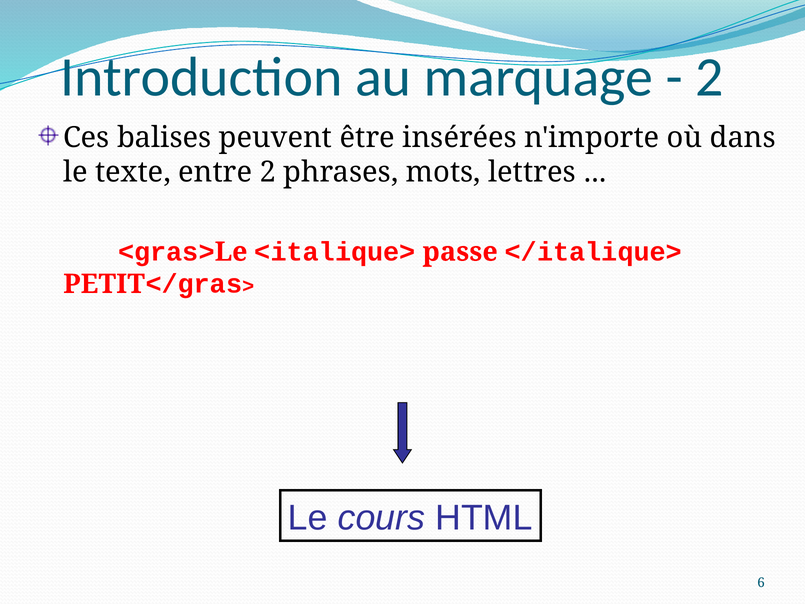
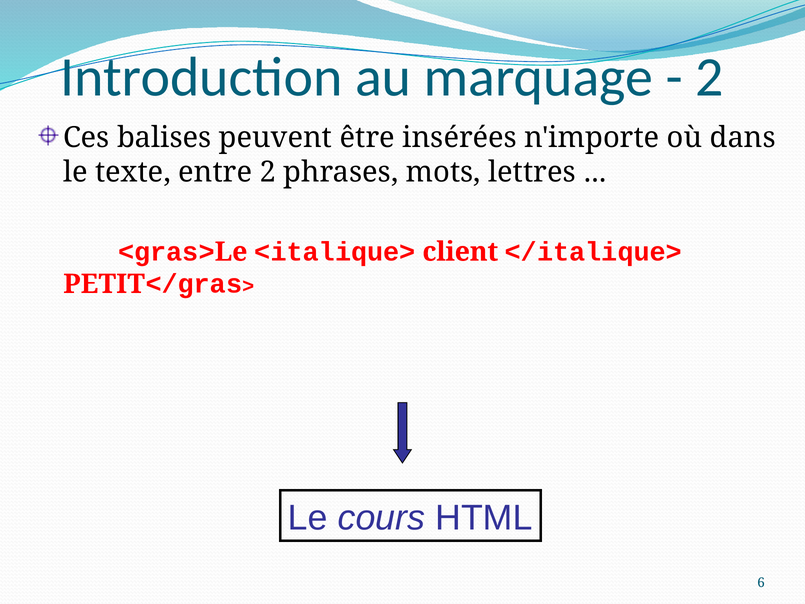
passe: passe -> client (460, 252)
